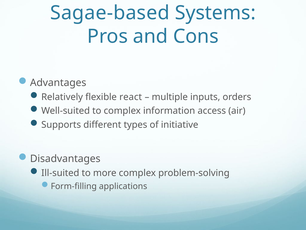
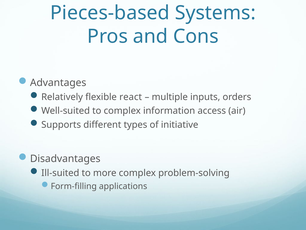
Sagae-based: Sagae-based -> Pieces-based (110, 13)
